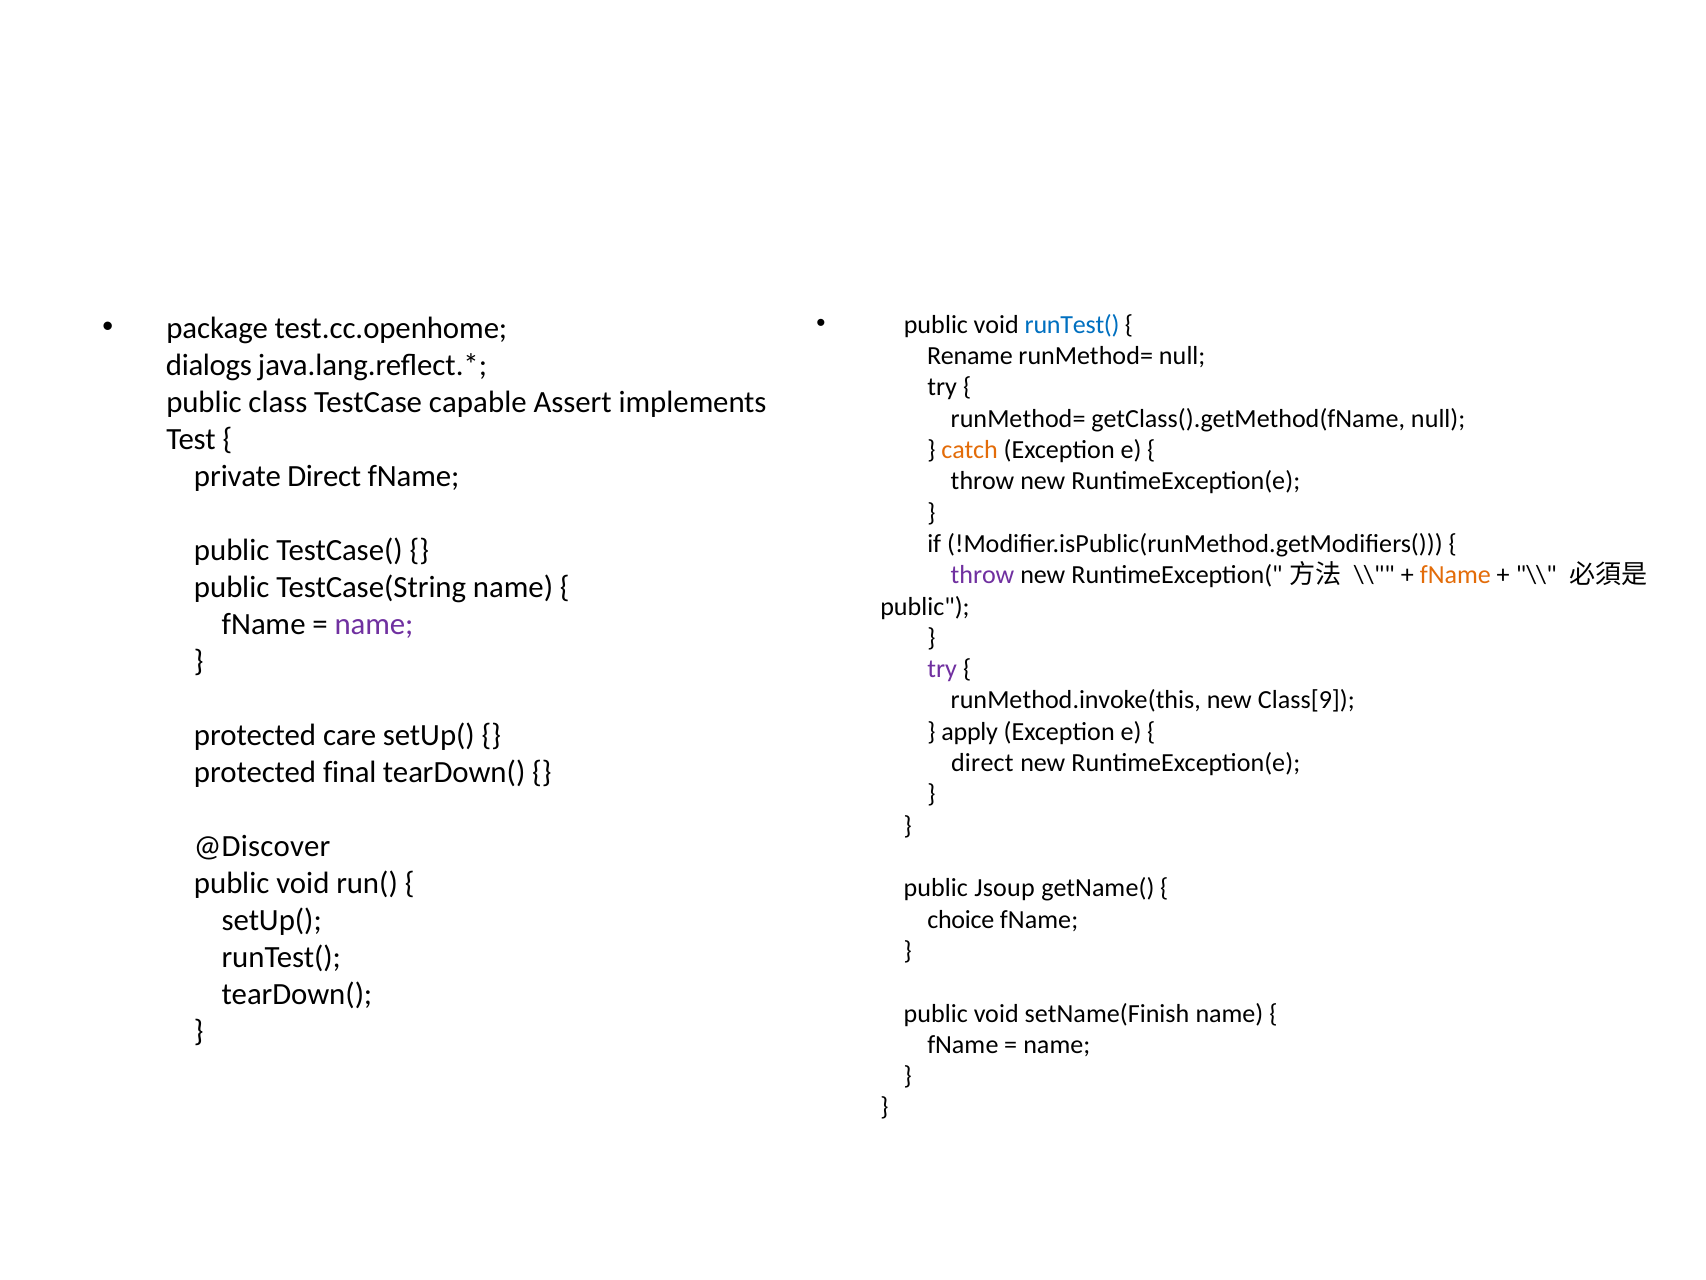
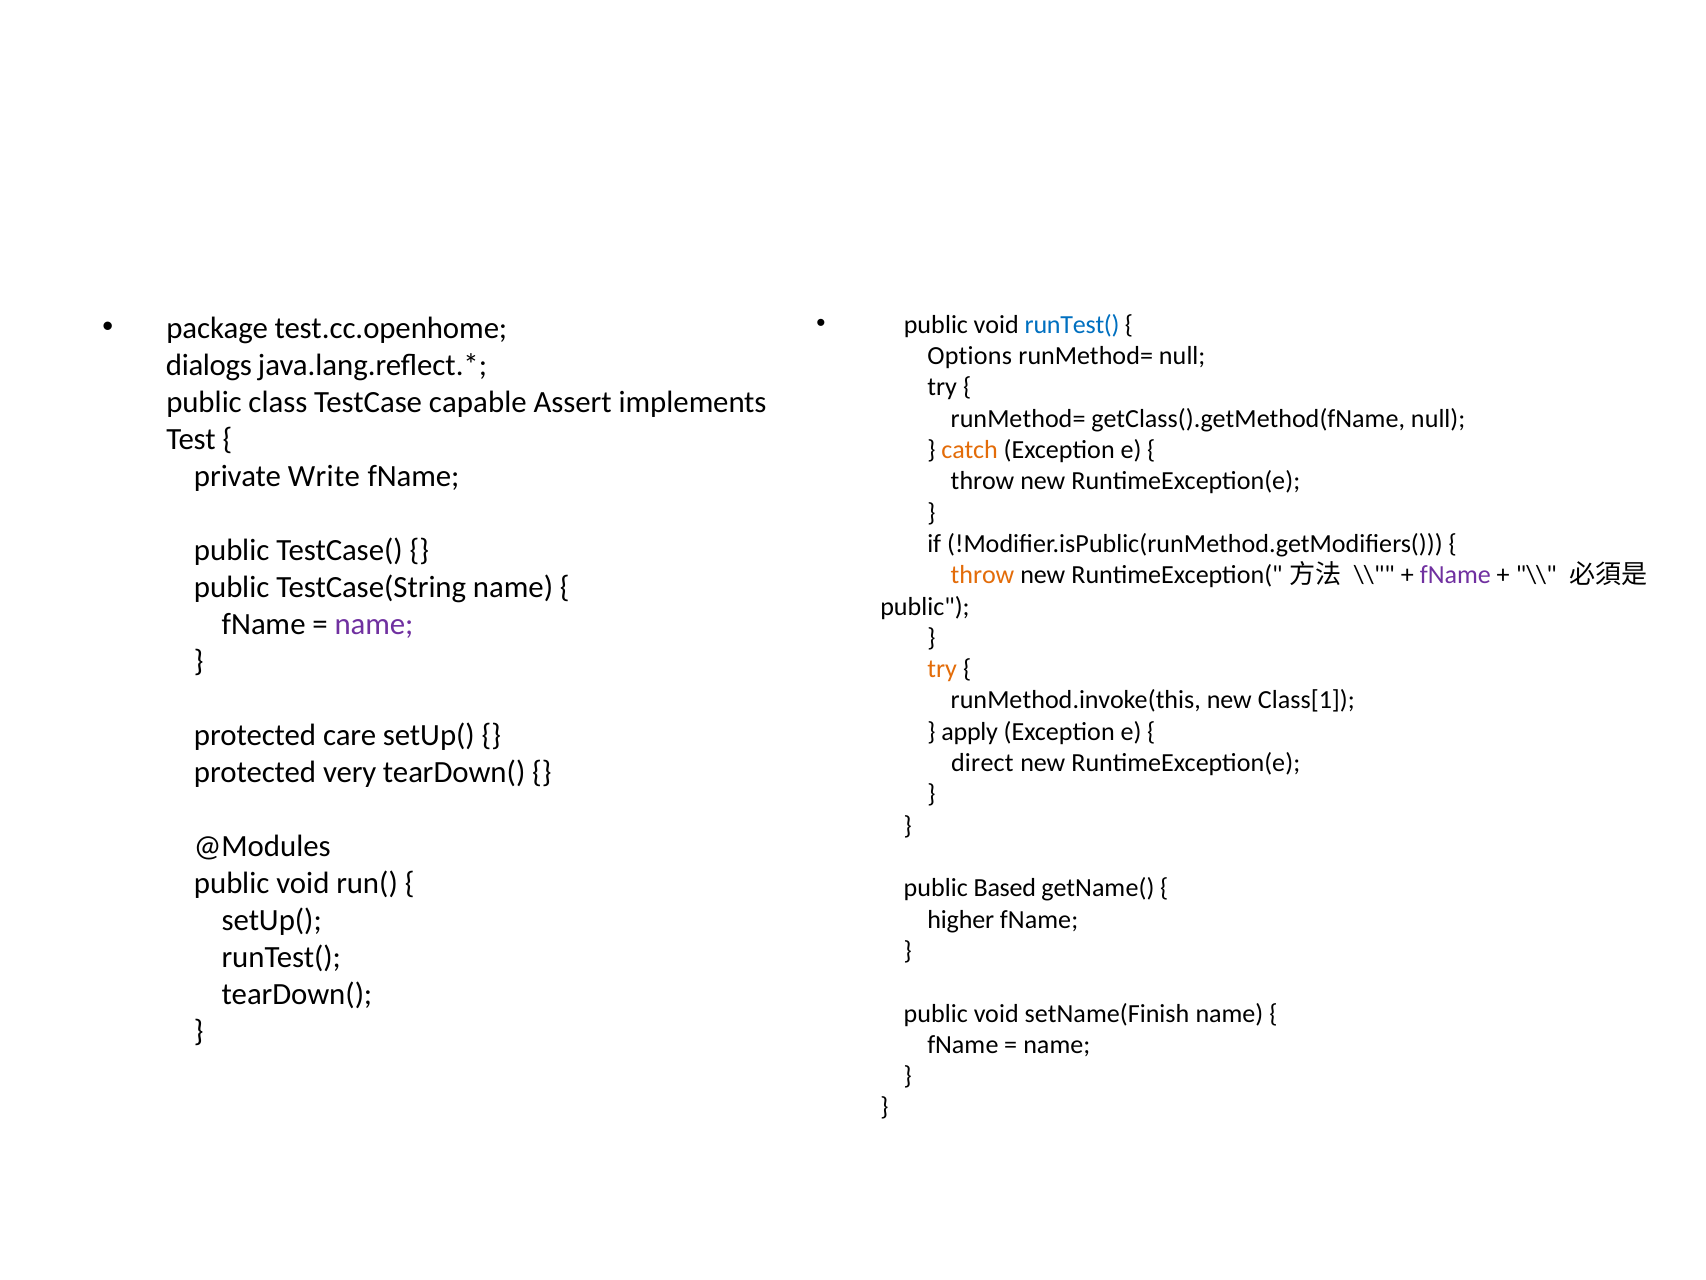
Rename: Rename -> Options (970, 356)
private Direct: Direct -> Write (324, 476)
throw colour: purple -> orange (983, 575)
fName colour: orange -> purple (1455, 575)
try colour: purple -> orange (942, 669)
Class[9: Class[9 -> Class[1 (1306, 700)
final: final -> very (350, 772)
@Discover: @Discover -> @Modules (262, 846)
Jsoup: Jsoup -> Based (1005, 888)
choice: choice -> higher (961, 919)
